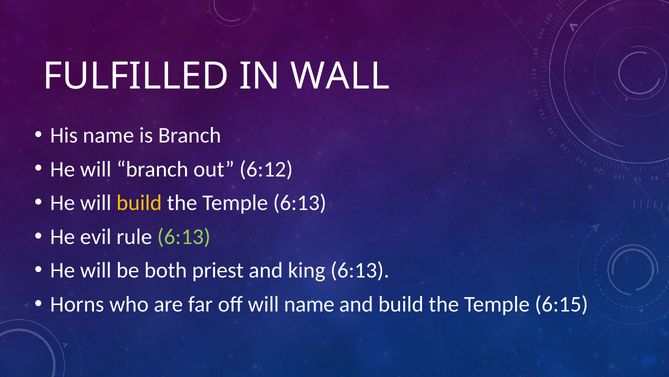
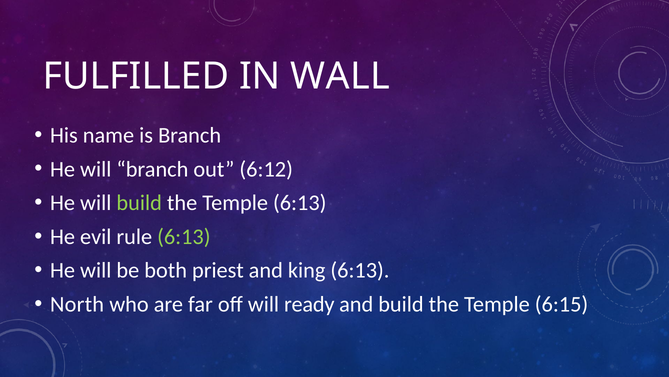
build colour: yellow -> light green (139, 203)
Horns: Horns -> North (77, 304)
will name: name -> ready (309, 304)
